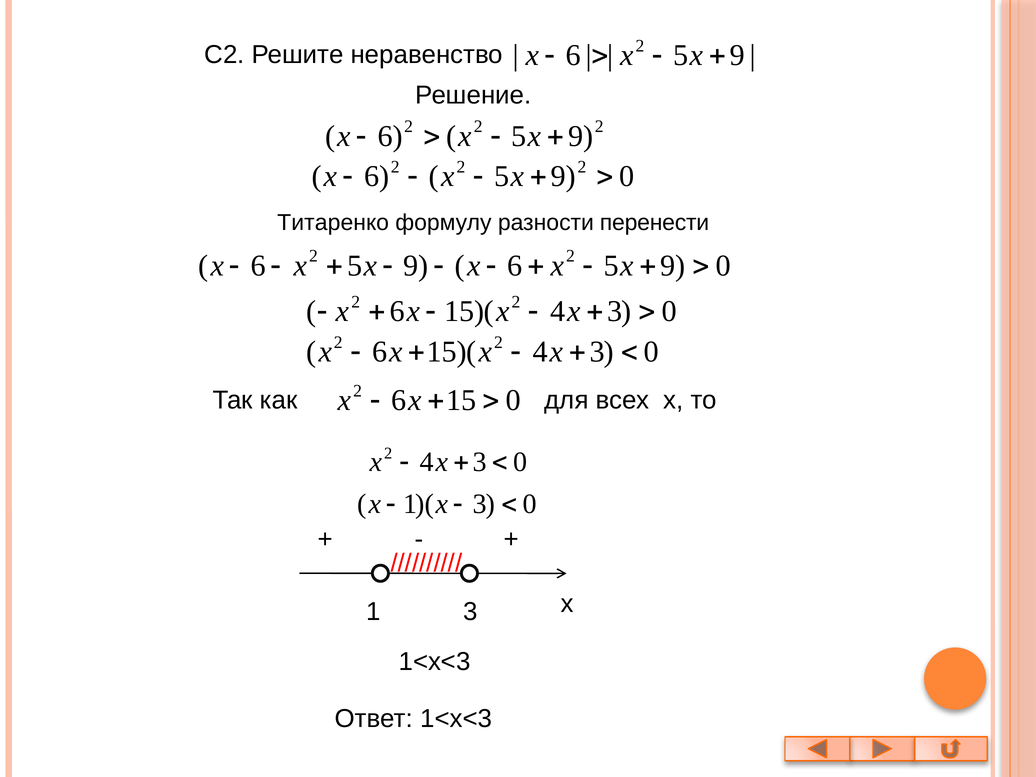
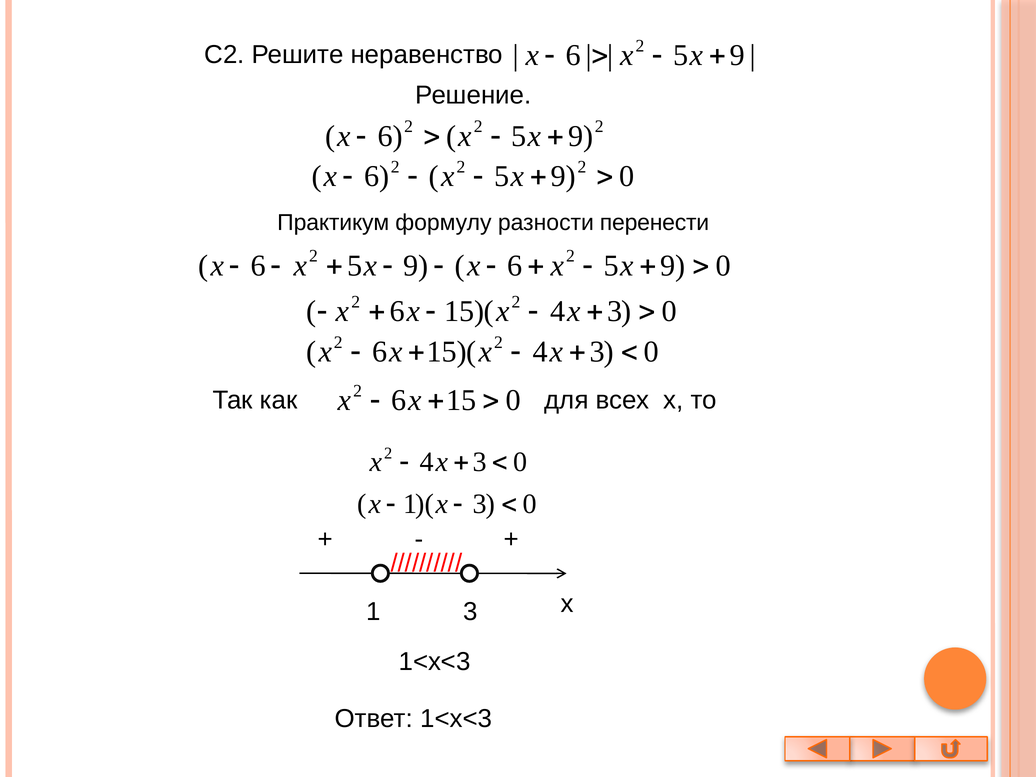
Титаренко: Титаренко -> Практикум (333, 223)
